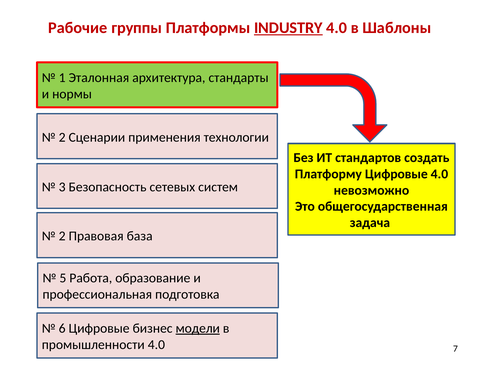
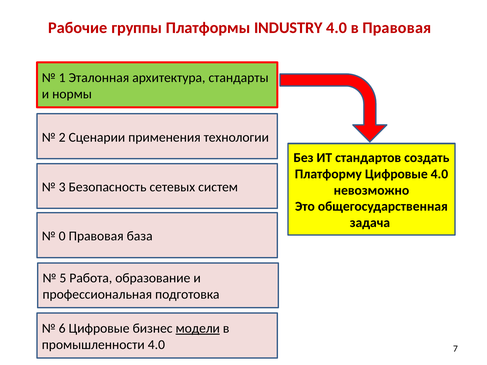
INDUSTRY underline: present -> none (288, 28)
в Шаблоны: Шаблоны -> Правовая (397, 28)
2: 2 -> 0 (62, 236)
